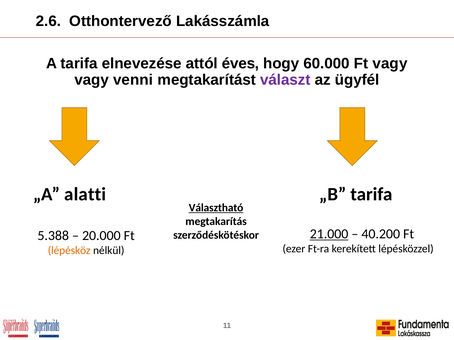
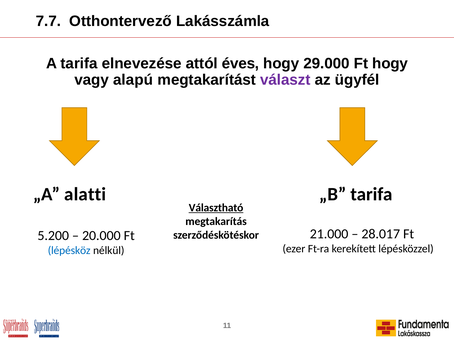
2.6: 2.6 -> 7.7 (48, 21)
60.000: 60.000 -> 29.000 (327, 64)
Ft vagy: vagy -> hogy (390, 64)
venni: venni -> alapú (133, 80)
21.000 underline: present -> none (329, 234)
40.200: 40.200 -> 28.017 (381, 234)
5.388: 5.388 -> 5.200 (53, 236)
lépésköz colour: orange -> blue (69, 251)
